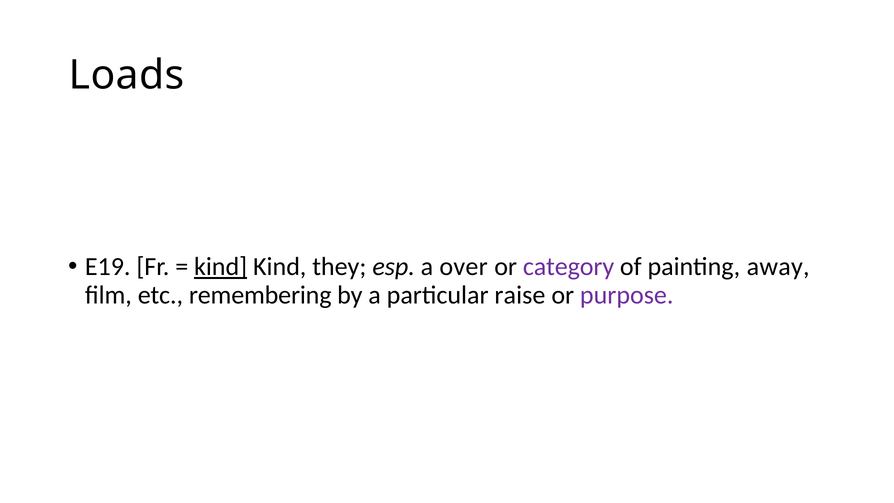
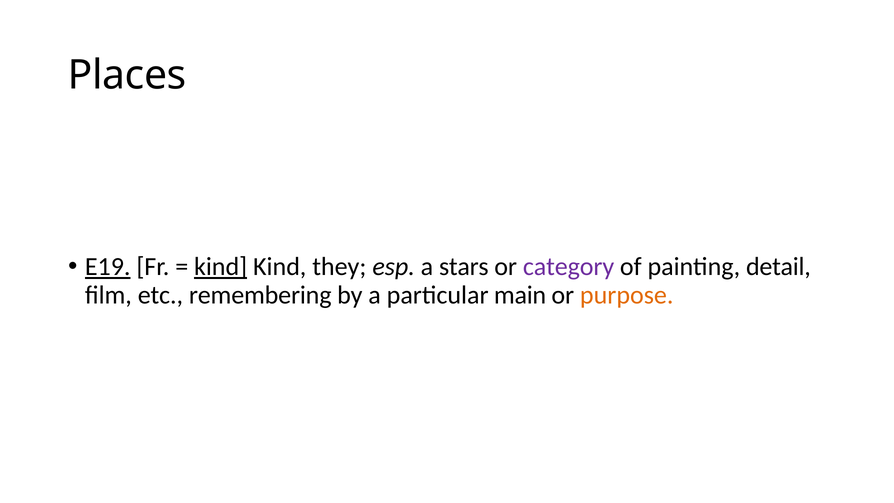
Loads: Loads -> Places (127, 75)
E19 underline: none -> present (108, 267)
over: over -> stars (464, 267)
away: away -> detail (778, 267)
raise: raise -> main (520, 295)
purpose colour: purple -> orange (627, 295)
